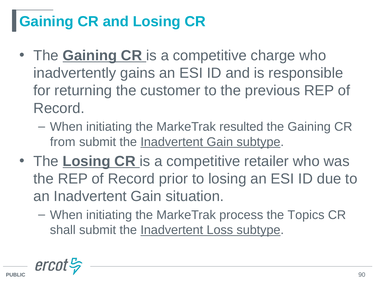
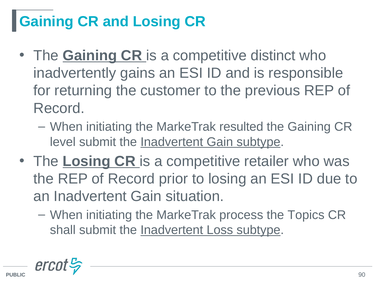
charge: charge -> distinct (273, 56)
from: from -> level (63, 142)
